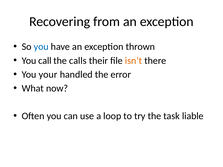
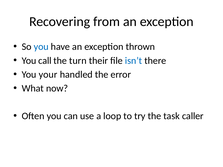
calls: calls -> turn (78, 61)
isn’t colour: orange -> blue (134, 61)
liable: liable -> caller (193, 116)
